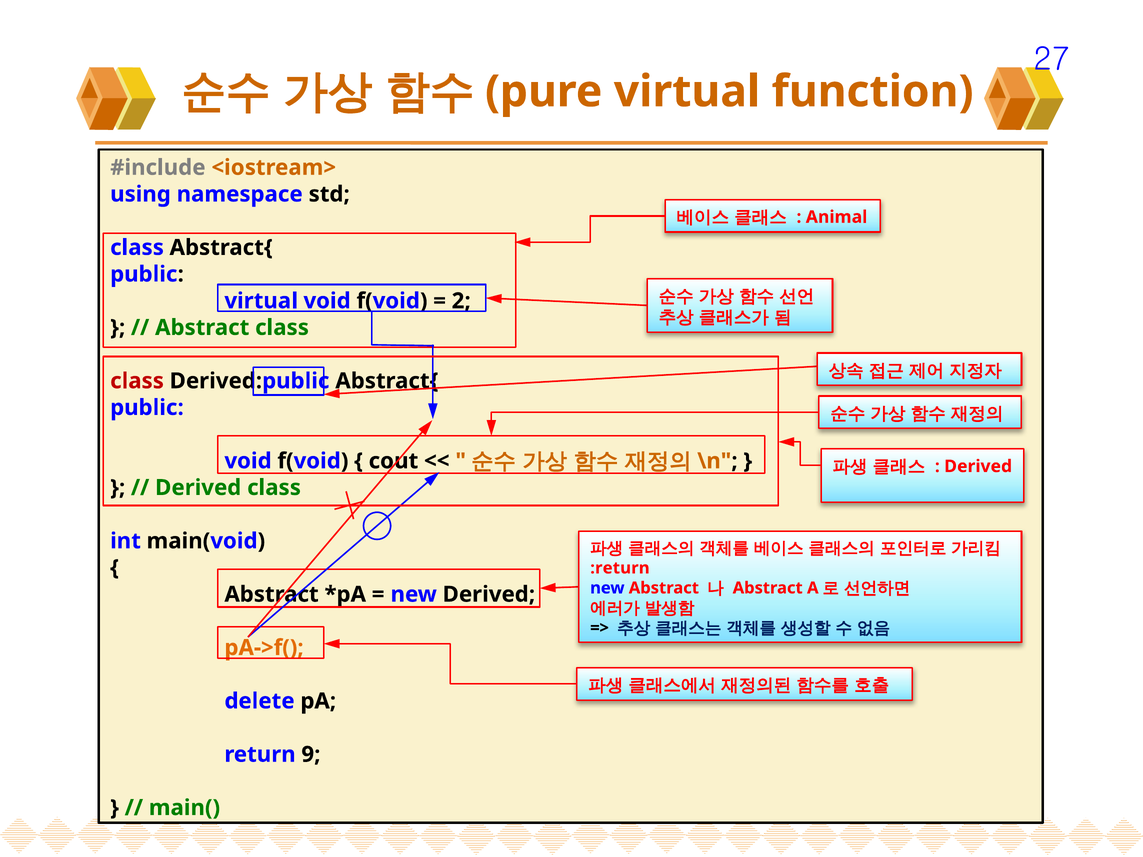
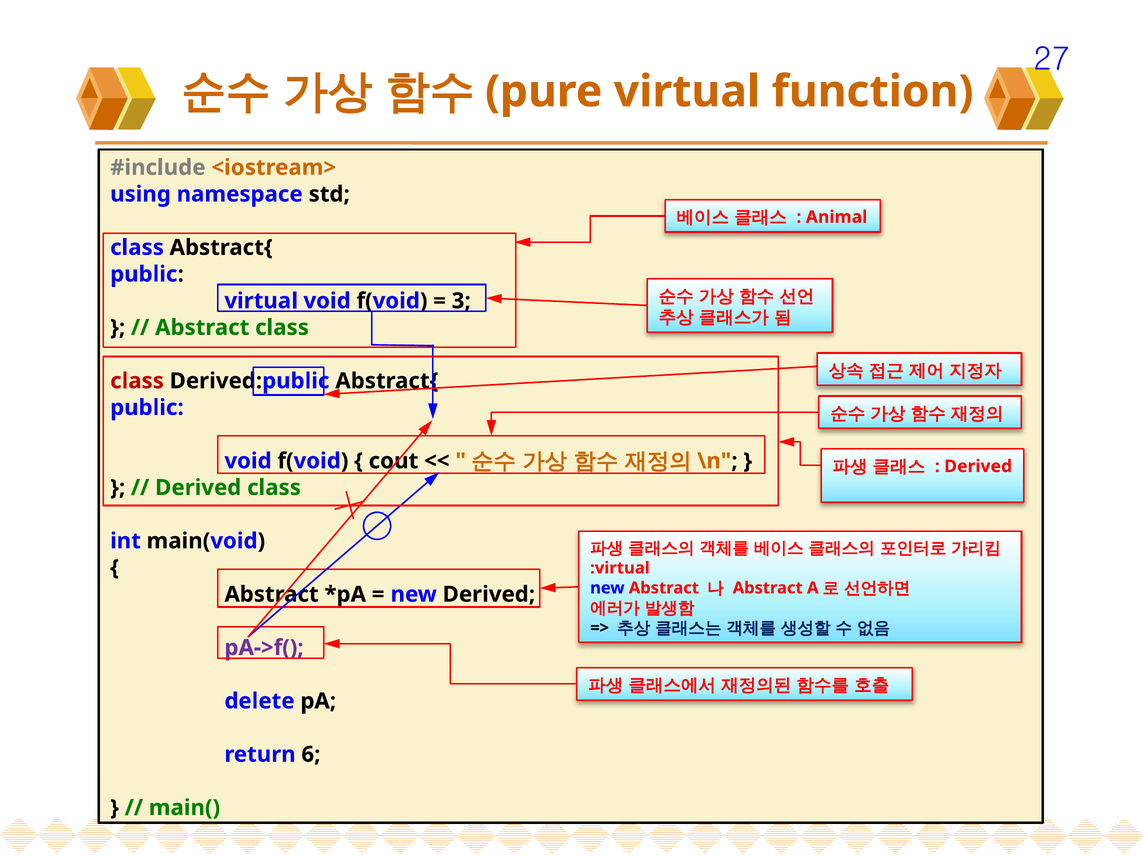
2: 2 -> 3 (461, 301)
:return: :return -> :virtual (620, 568)
pA->f( colour: orange -> purple (264, 648)
9: 9 -> 6 (311, 755)
